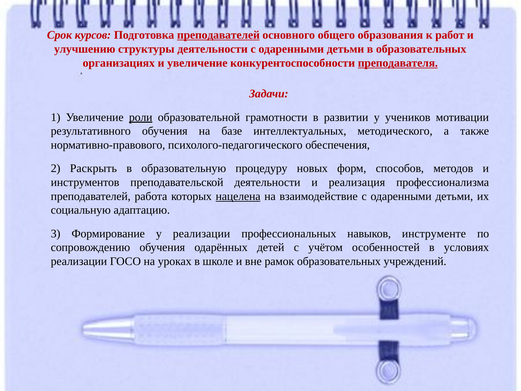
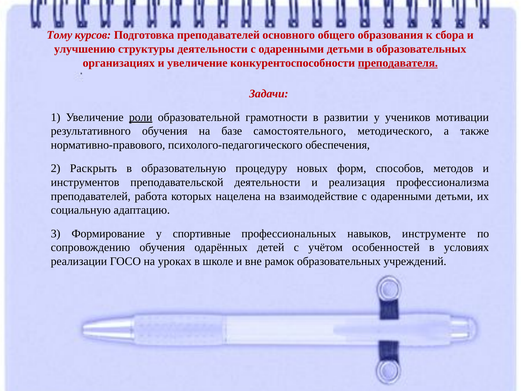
Срок: Срок -> Тому (60, 35)
преподавателей underline: present -> none (218, 35)
работ: работ -> сбора (450, 35)
интеллектуальных: интеллектуальных -> самостоятельного (300, 131)
нацелена underline: present -> none (238, 196)
у реализации: реализации -> спортивные (202, 233)
